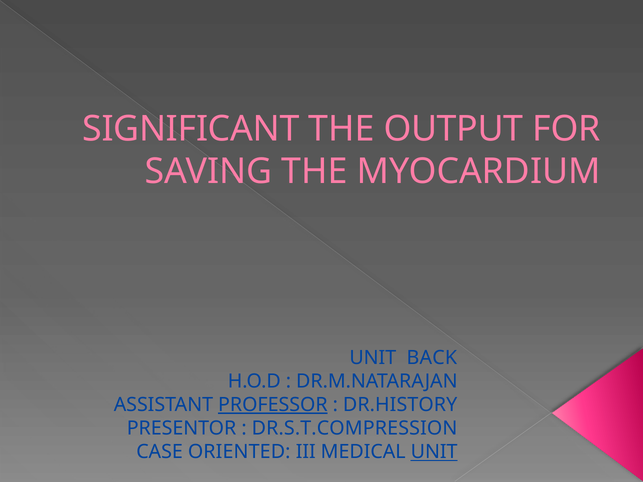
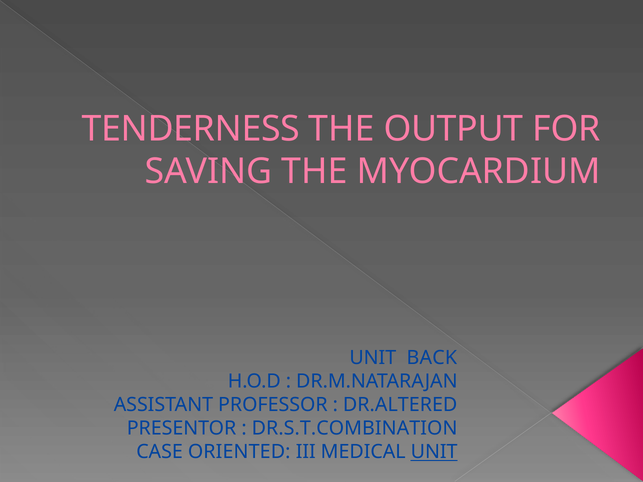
SIGNIFICANT: SIGNIFICANT -> TENDERNESS (191, 129)
PROFESSOR underline: present -> none (273, 405)
DR.HISTORY: DR.HISTORY -> DR.ALTERED (400, 405)
DR.S.T.COMPRESSION: DR.S.T.COMPRESSION -> DR.S.T.COMBINATION (355, 429)
